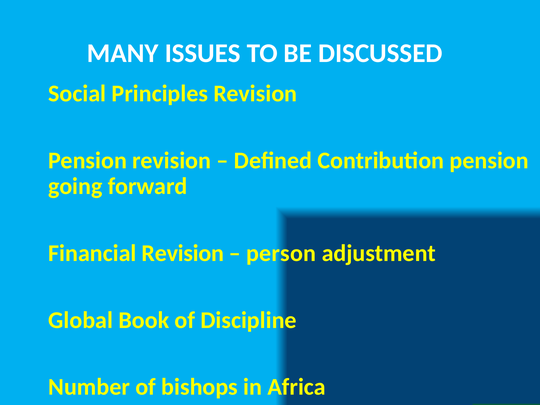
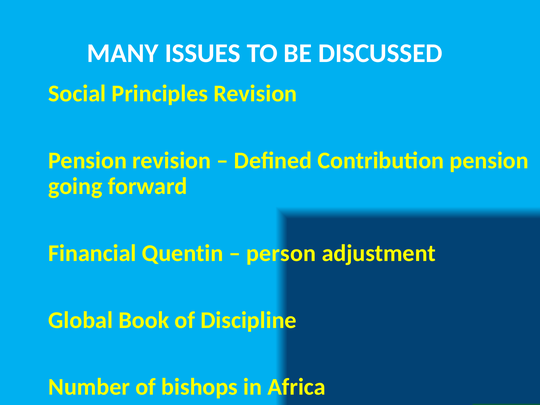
Financial Revision: Revision -> Quentin (183, 253)
